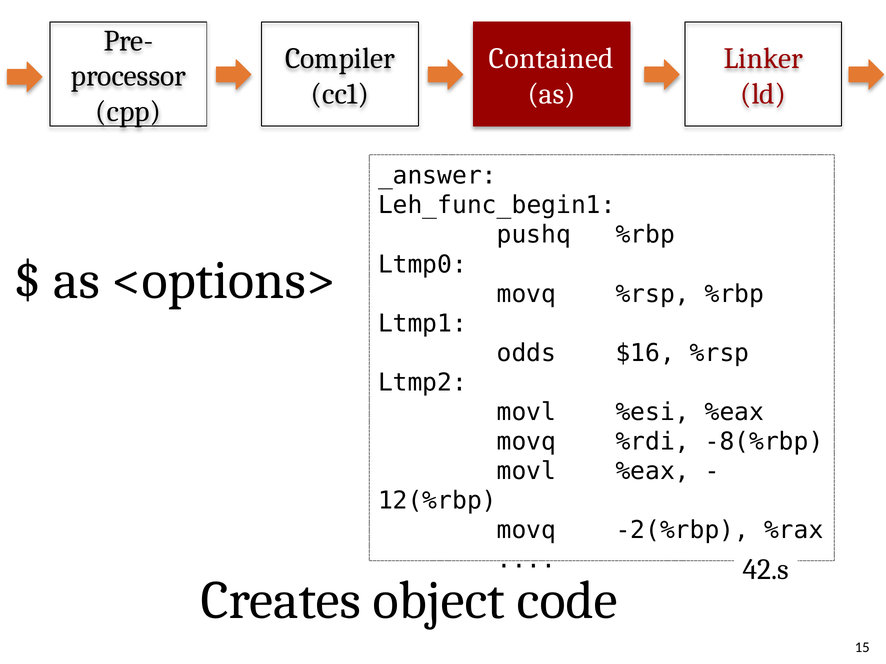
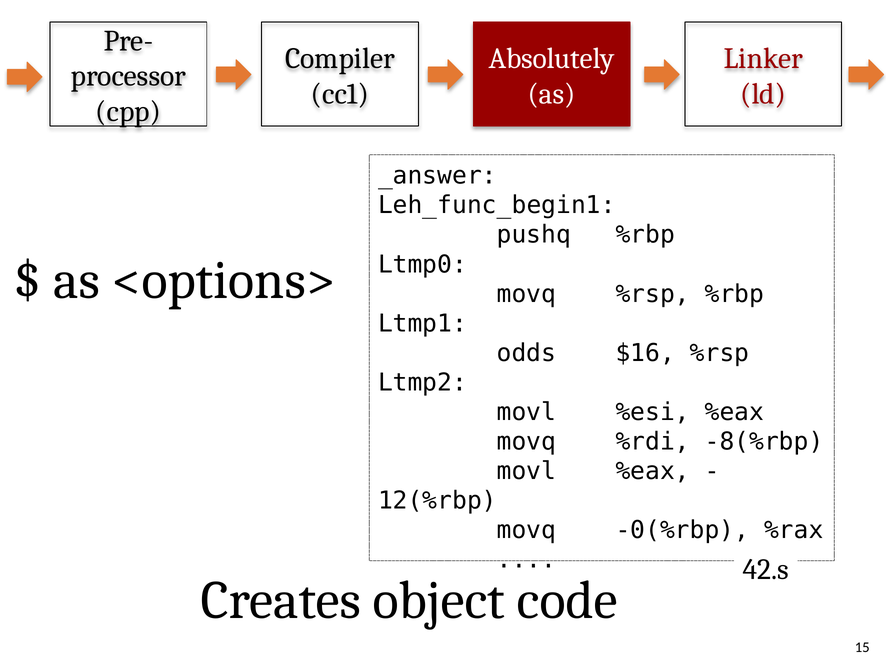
Contained: Contained -> Absolutely (552, 59)
-2(%rbp: -2(%rbp -> -0(%rbp (682, 530)
